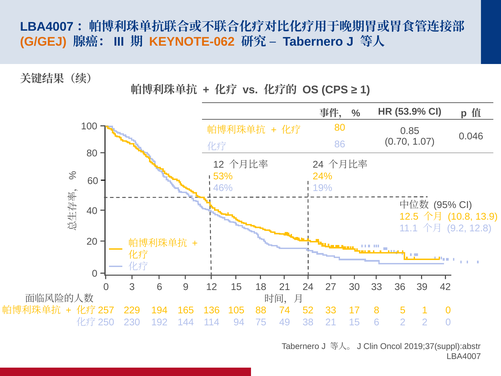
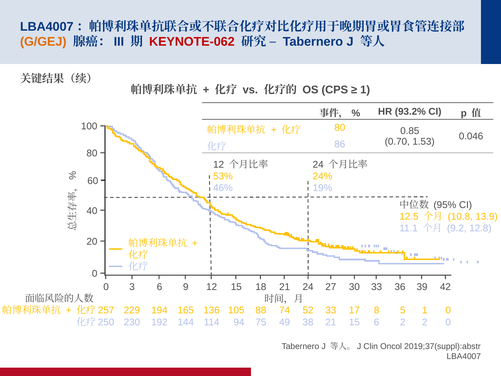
KEYNOTE-062 colour: orange -> red (192, 42)
53.9%: 53.9% -> 93.2% (410, 112)
1.07: 1.07 -> 1.53 (424, 142)
